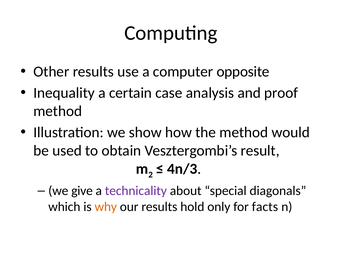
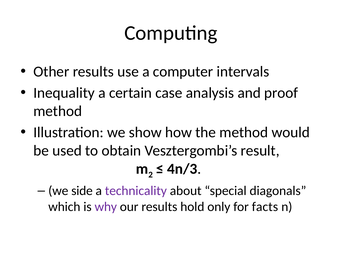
opposite: opposite -> intervals (243, 72)
give: give -> side (82, 191)
why colour: orange -> purple (106, 207)
